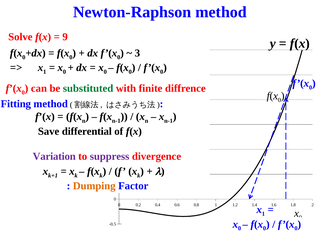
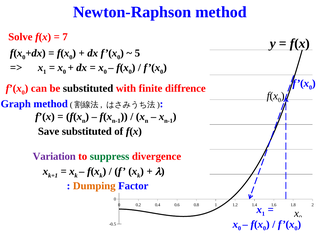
9: 9 -> 7 (65, 37)
3: 3 -> 5 (137, 53)
substituted colour: green -> black (88, 88)
Fitting: Fitting -> Graph (16, 104)
Save differential: differential -> substituted (87, 131)
suppress colour: purple -> green (110, 156)
